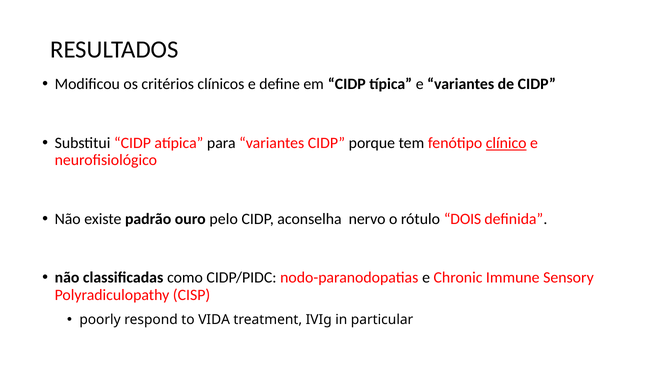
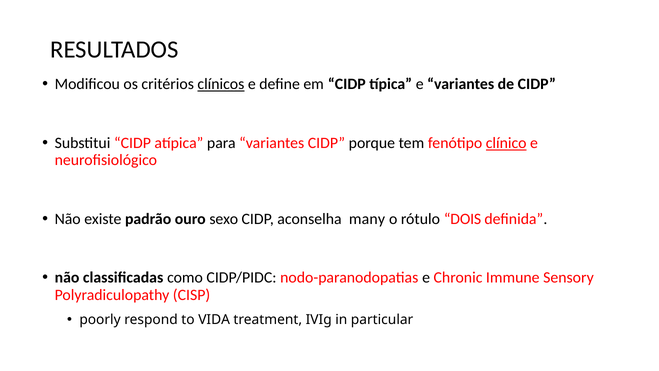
clínicos underline: none -> present (221, 84)
pelo: pelo -> sexo (224, 219)
nervo: nervo -> many (367, 219)
